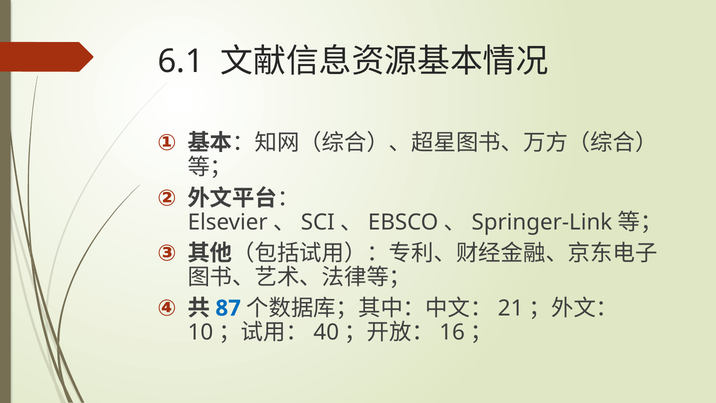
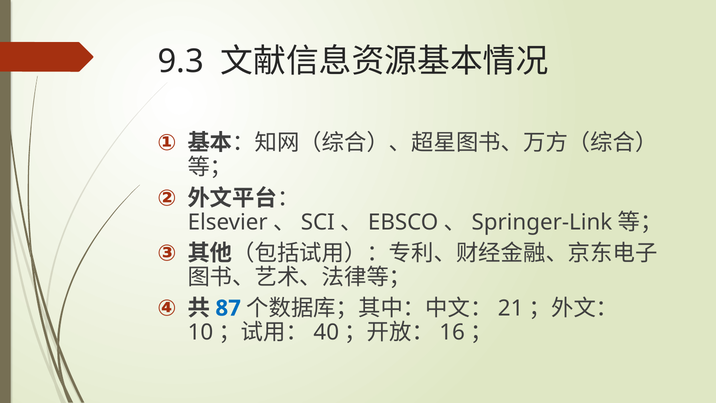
6.1: 6.1 -> 9.3 (181, 61)
